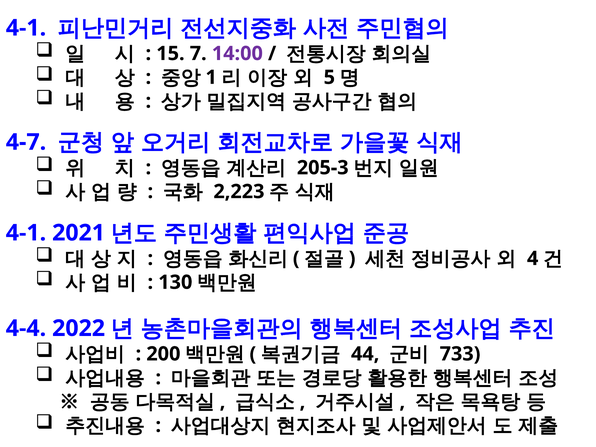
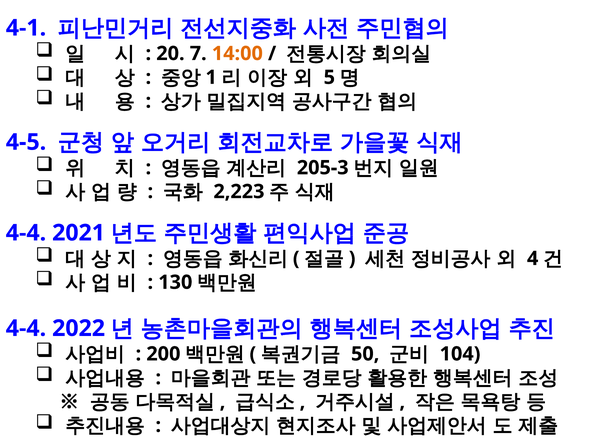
15: 15 -> 20 (170, 54)
14:00 colour: purple -> orange (237, 54)
4-7: 4-7 -> 4-5 (26, 142)
4-1: 4-1 -> 4-4 (26, 233)
44: 44 -> 50 (365, 354)
733: 733 -> 104 (460, 354)
